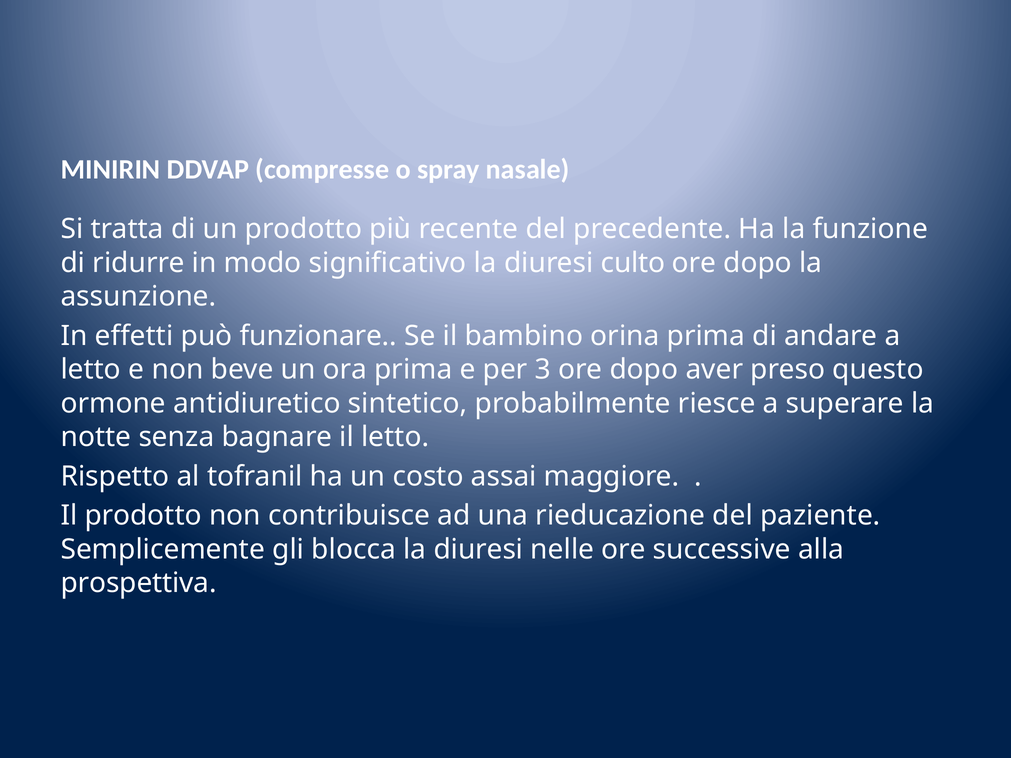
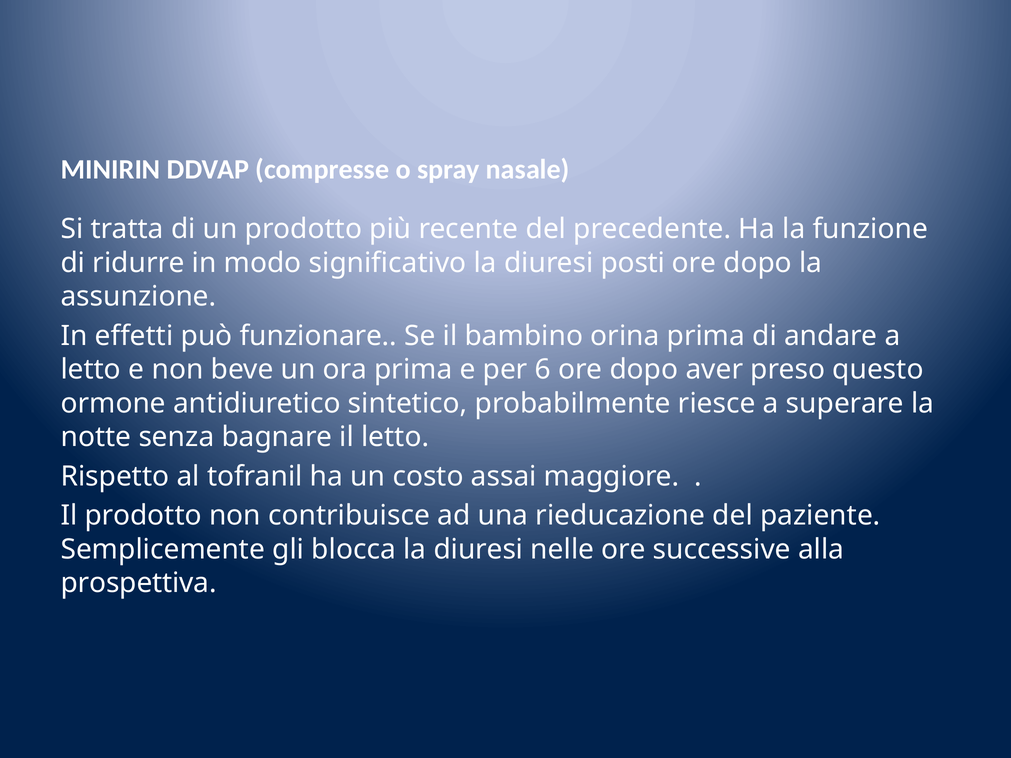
culto: culto -> posti (633, 263)
3: 3 -> 6 (543, 370)
